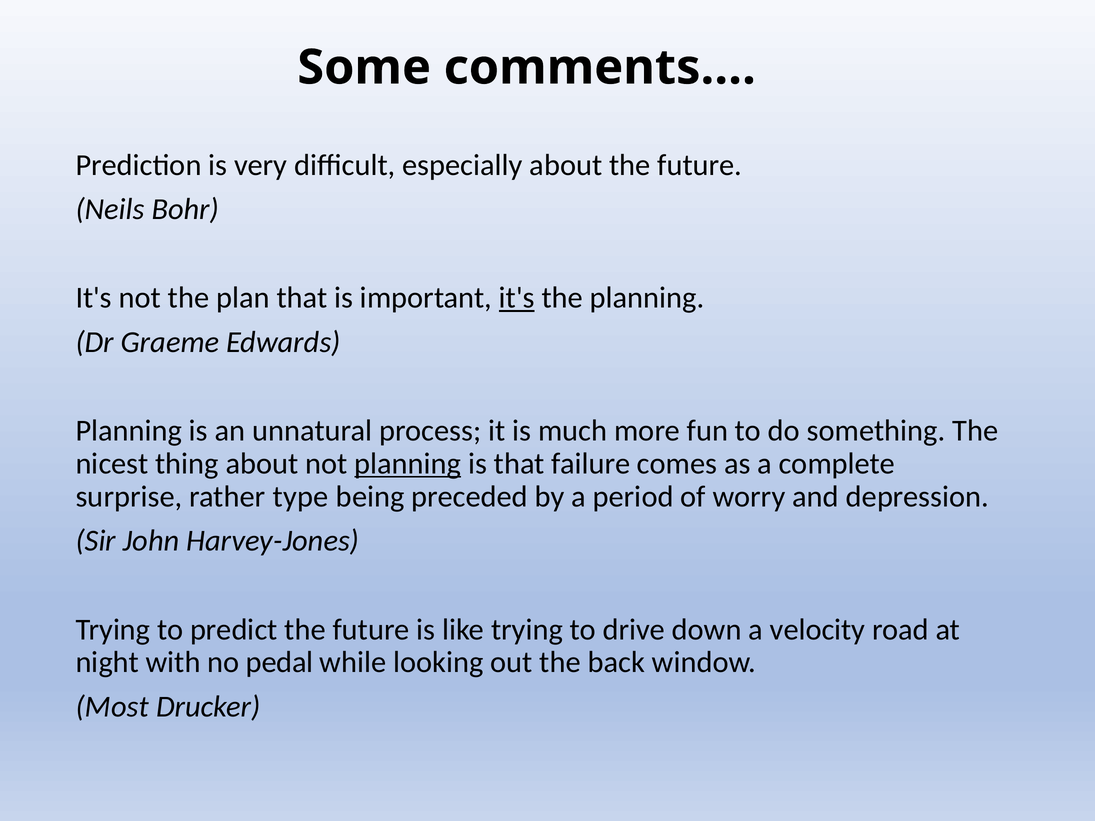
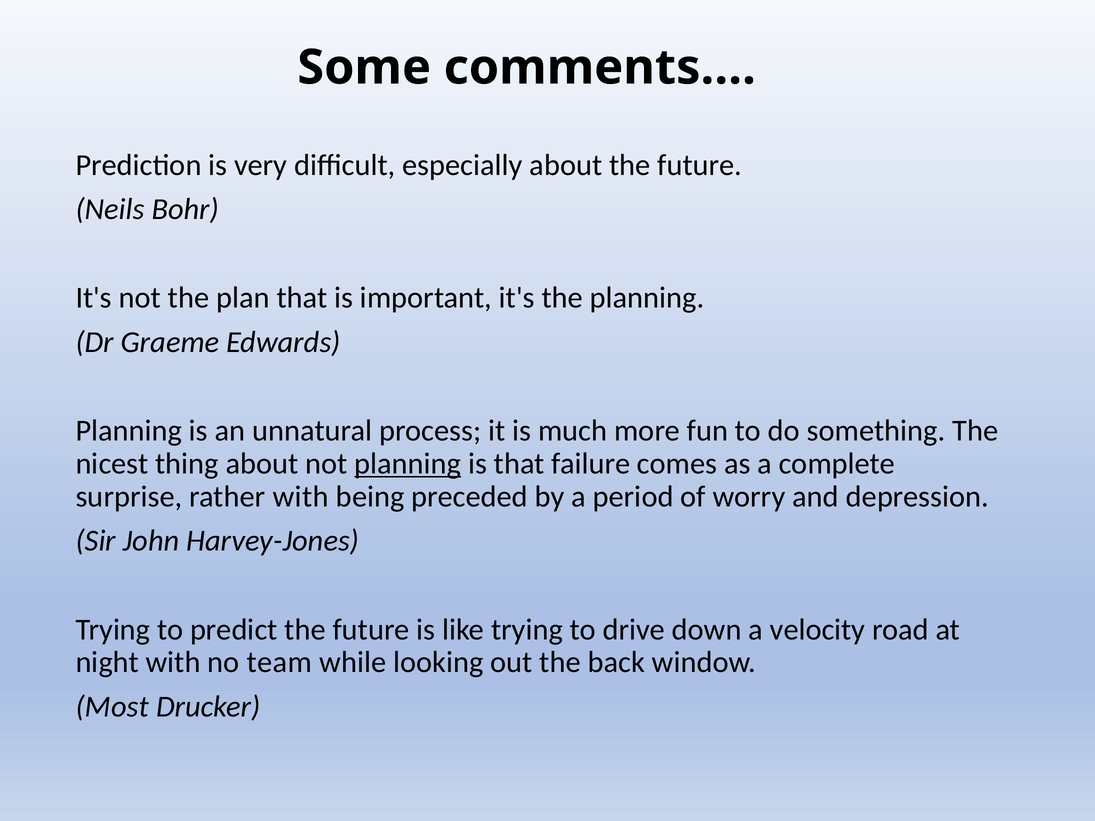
it's underline: present -> none (517, 298)
rather type: type -> with (301, 497)
pedal: pedal -> team (279, 663)
